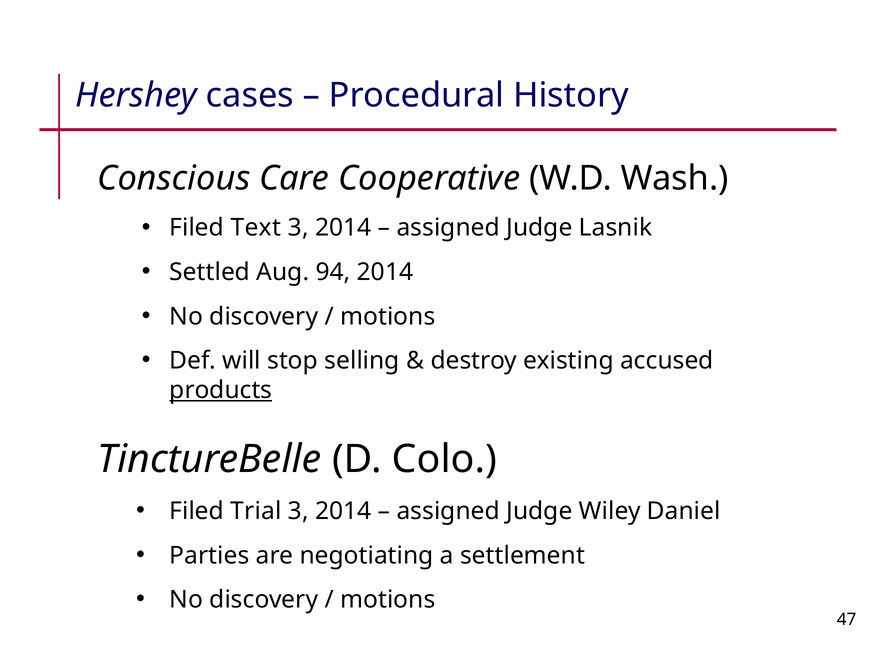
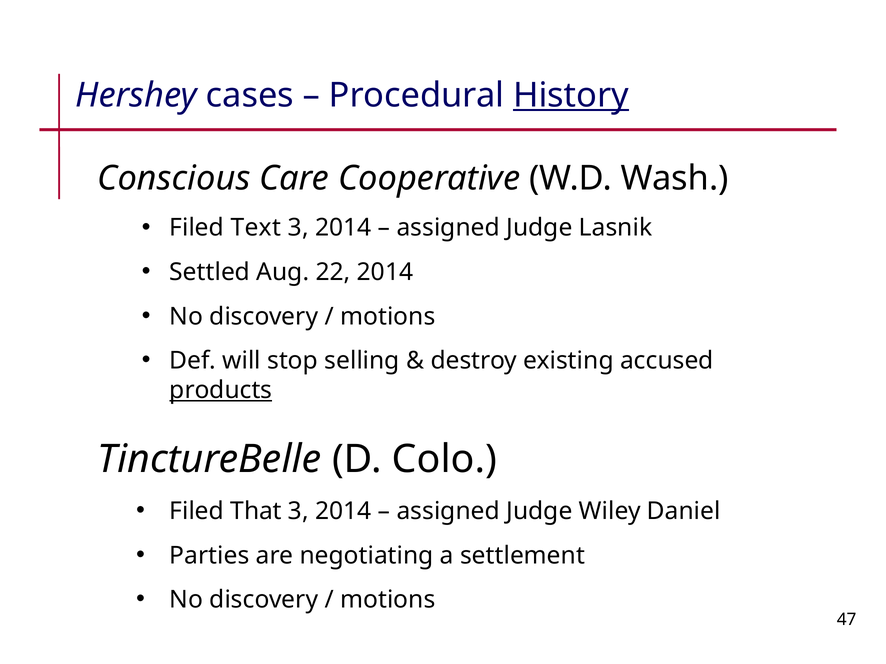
History underline: none -> present (571, 95)
94: 94 -> 22 (333, 272)
Trial: Trial -> That (256, 512)
